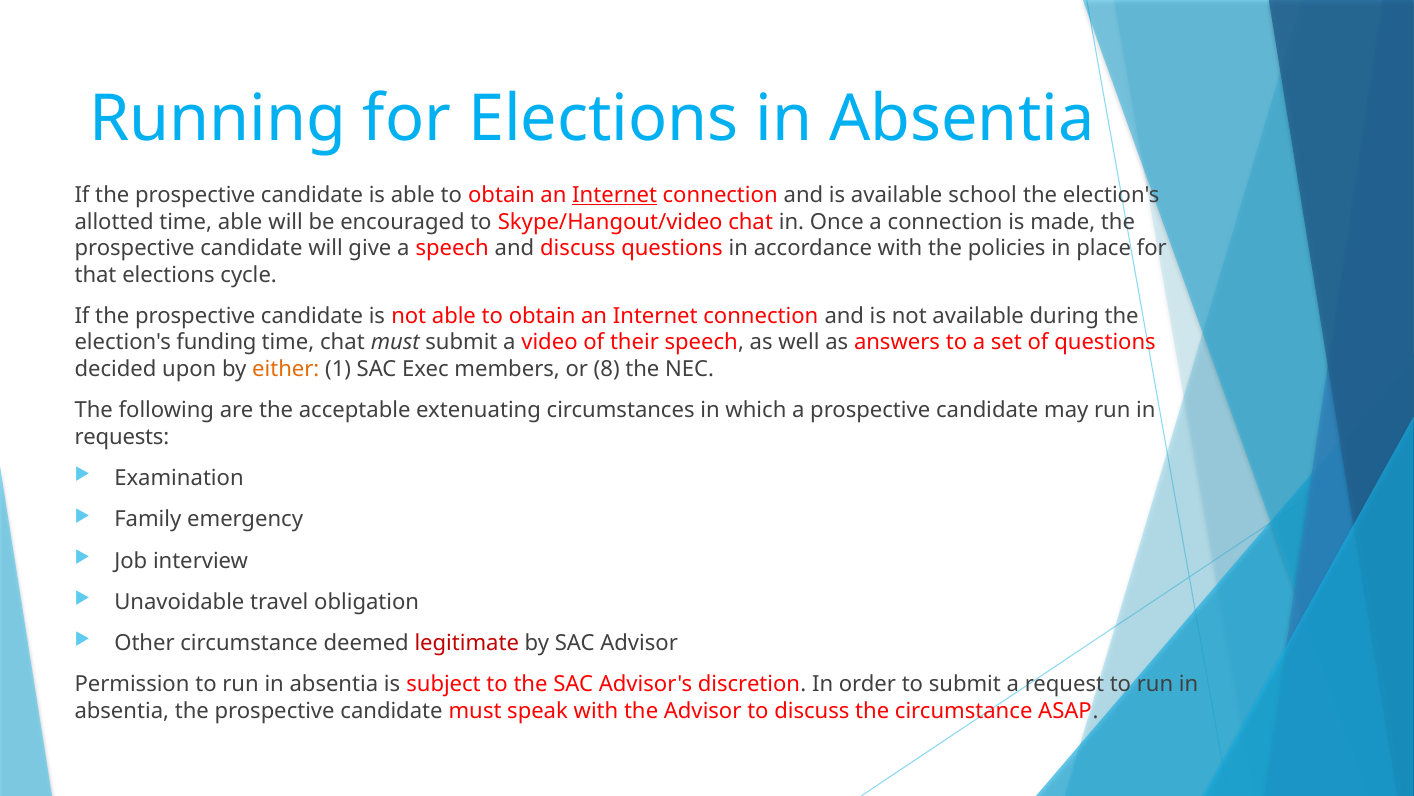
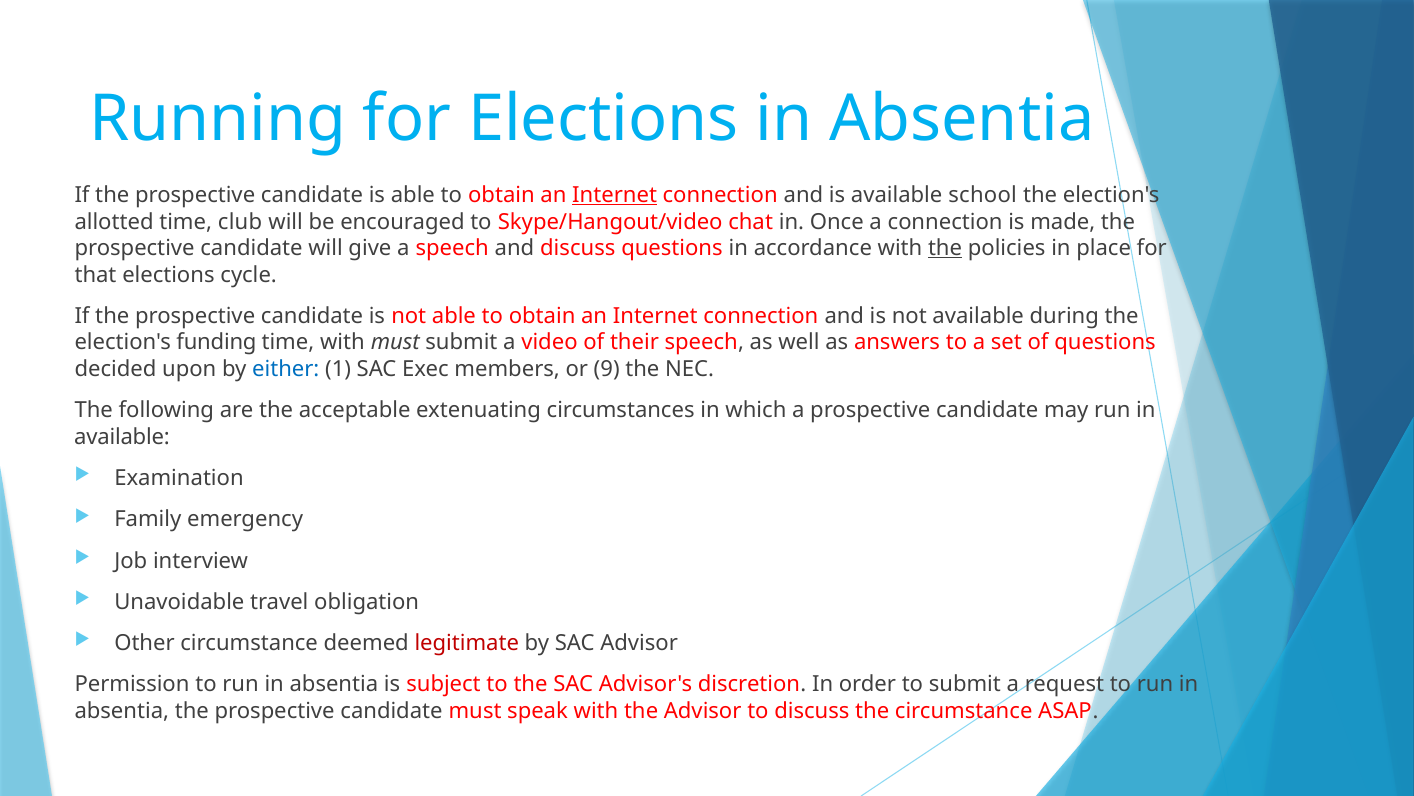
time able: able -> club (240, 222)
the underline: none -> present (945, 248)
time chat: chat -> with (342, 342)
either colour: orange -> blue (286, 369)
8: 8 -> 9 (607, 369)
requests: requests -> available (122, 437)
